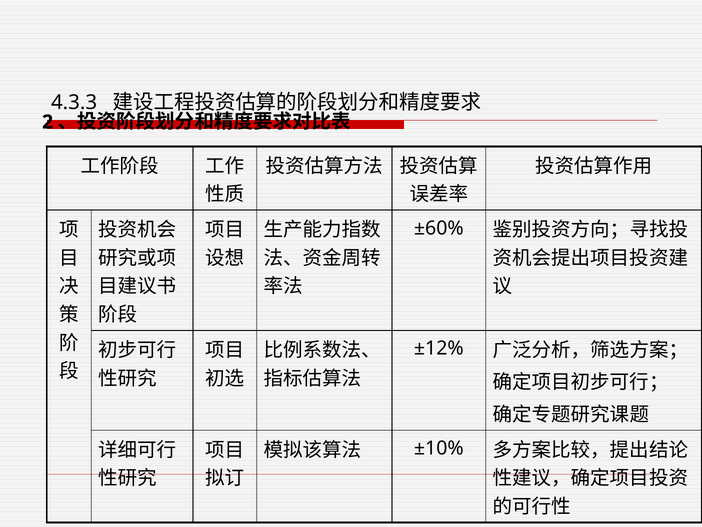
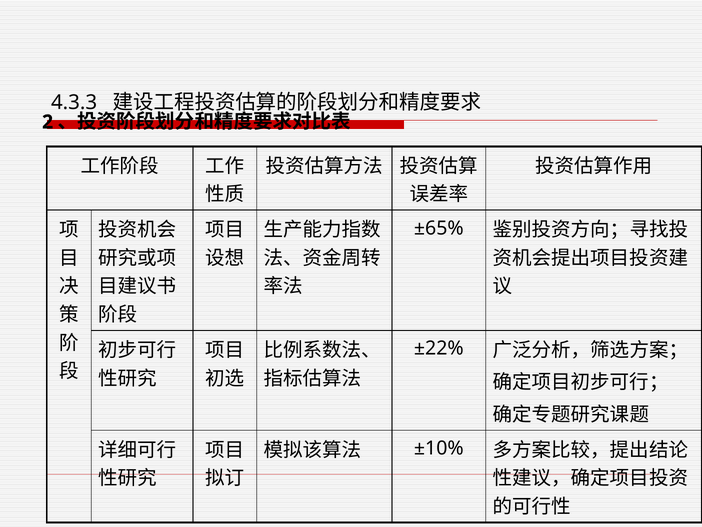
±60%: ±60% -> ±65% (439, 228)
±12%: ±12% -> ±22% (439, 348)
